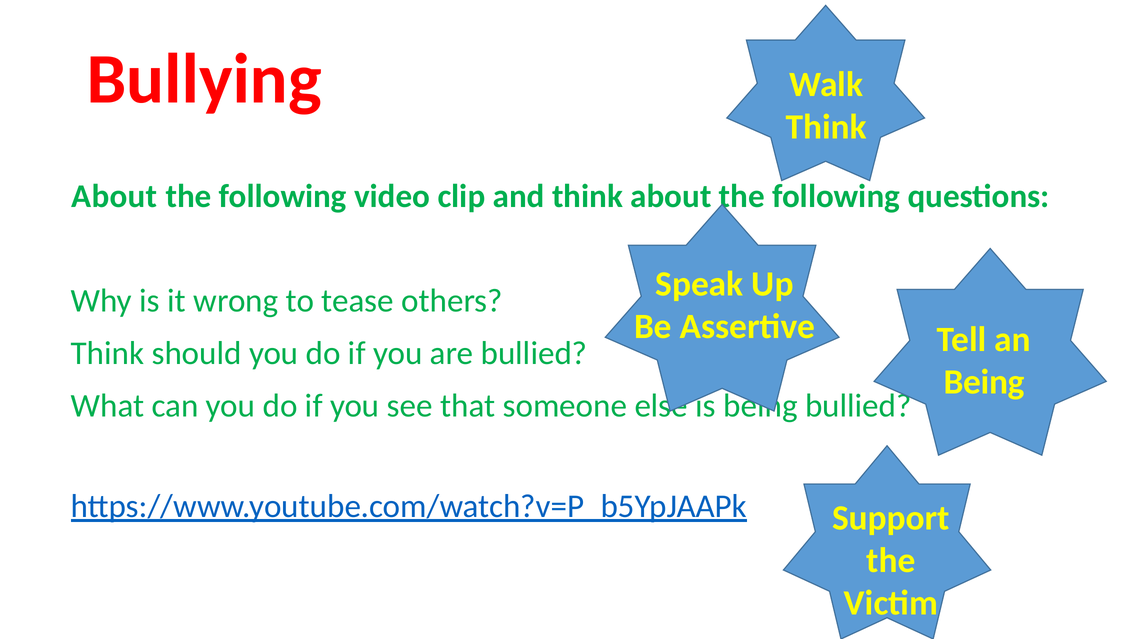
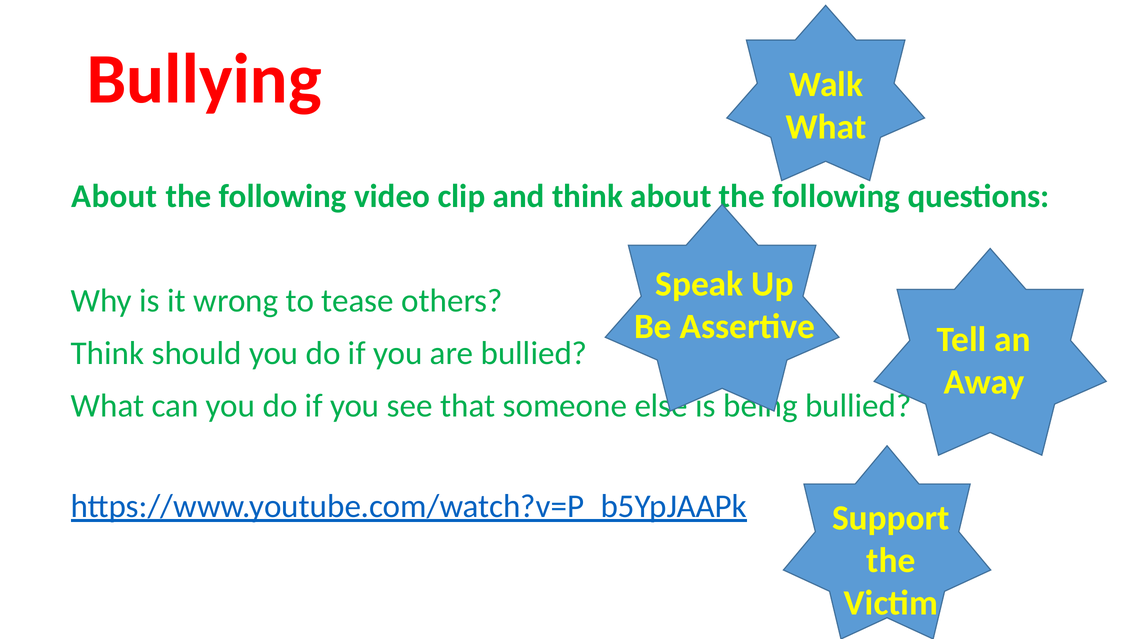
Think: Think -> What (826, 127)
Being: Being -> Away (984, 382)
